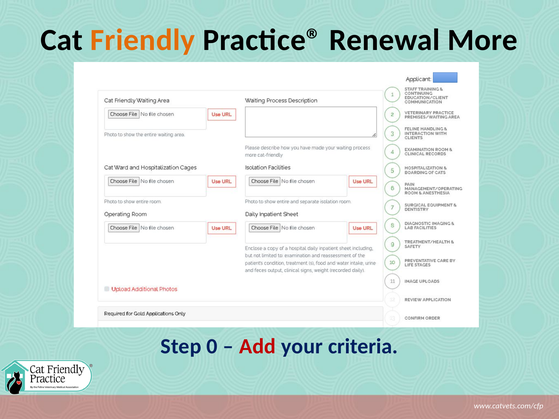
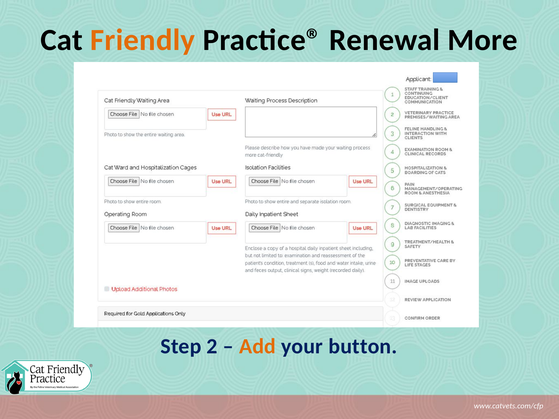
0: 0 -> 2 (212, 347)
Add colour: red -> orange (257, 347)
criteria: criteria -> button (363, 347)
